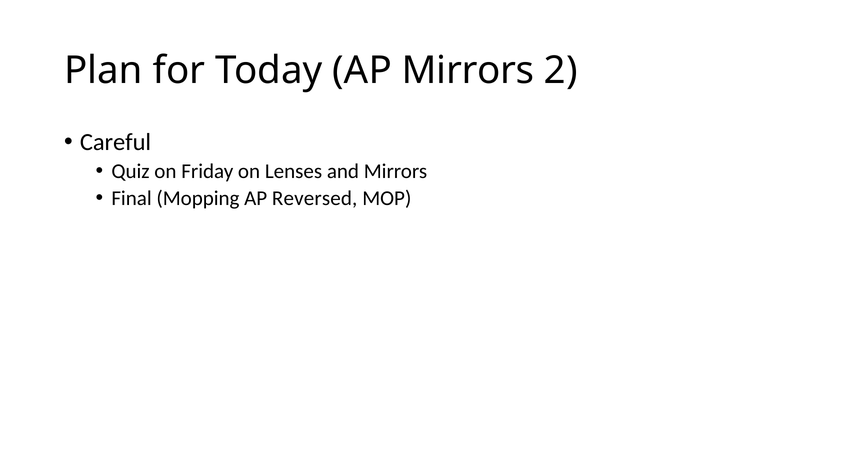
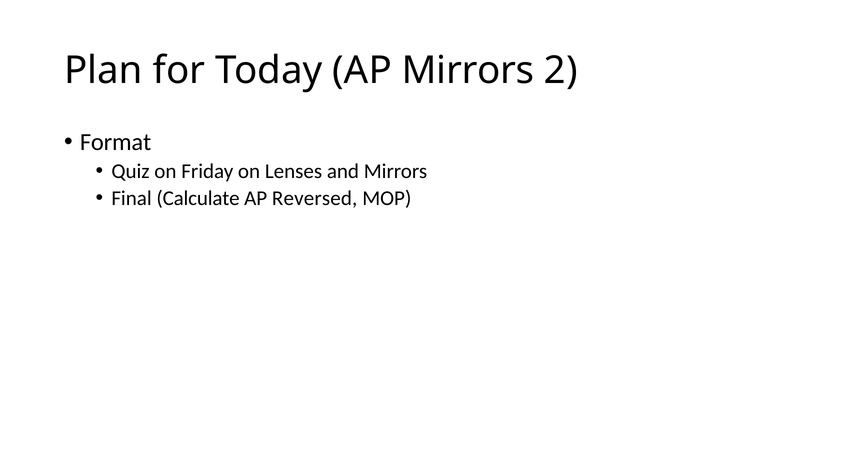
Careful: Careful -> Format (116, 142)
Mopping: Mopping -> Calculate (198, 198)
